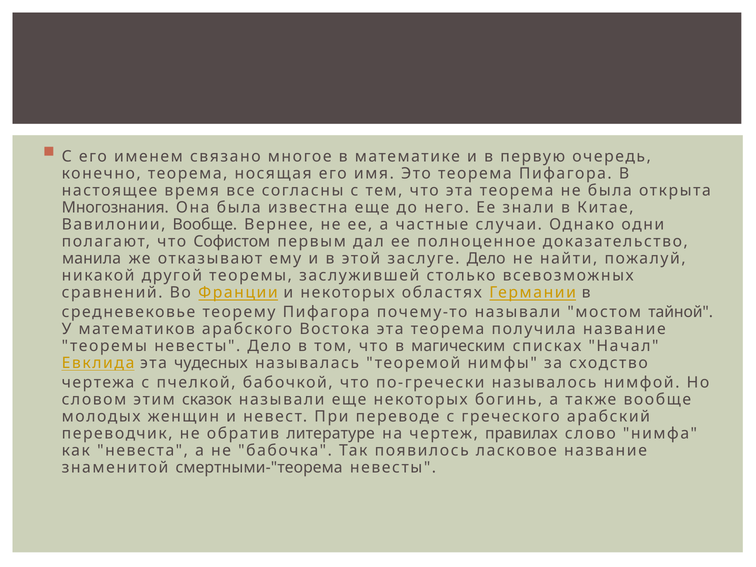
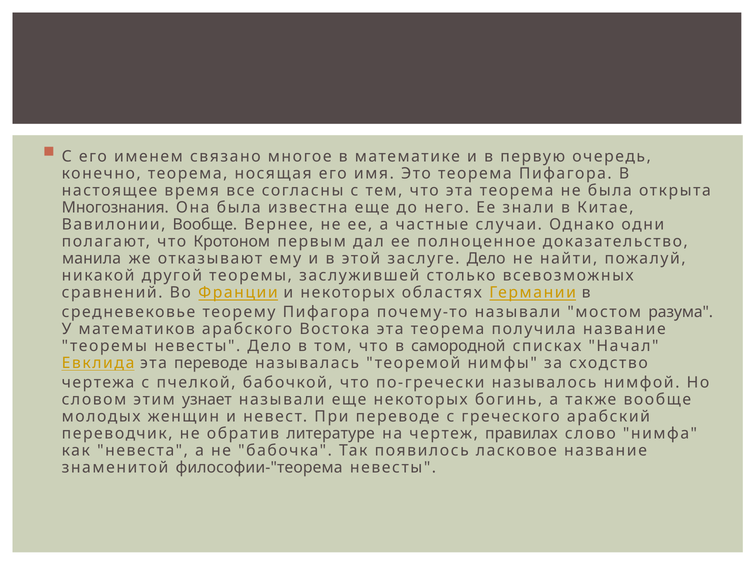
Софистом: Софистом -> Кротоном (232, 242)
тайной: тайной -> разума (681, 312)
магическим: магическим -> самородной (458, 346)
эта чудесных: чудесных -> переводе (211, 363)
сказок: сказок -> узнает (207, 400)
смертными-"теорема: смертными-"теорема -> философии-"теорема (259, 468)
